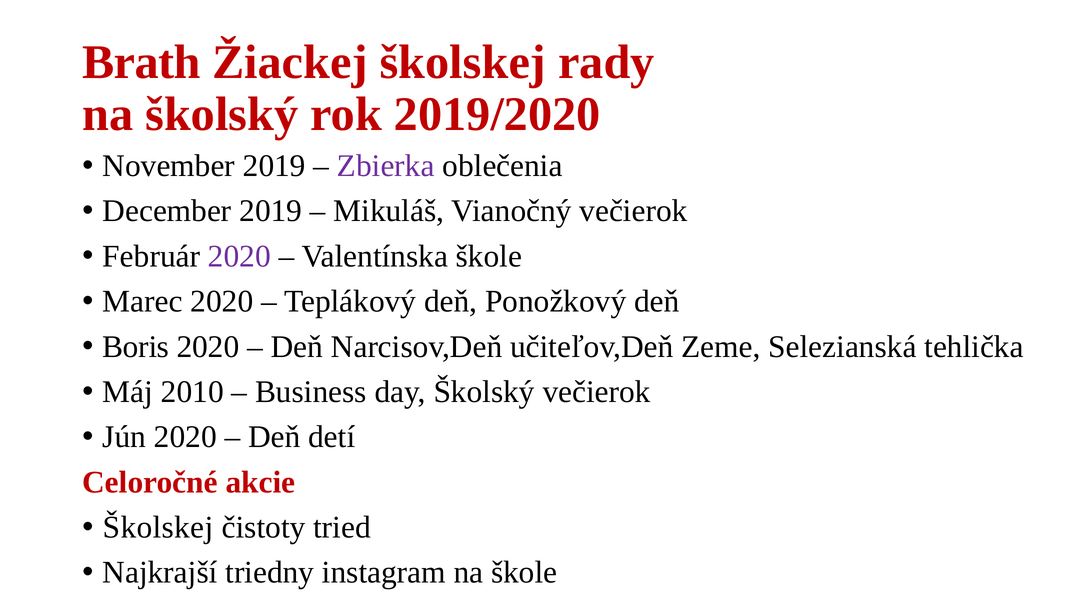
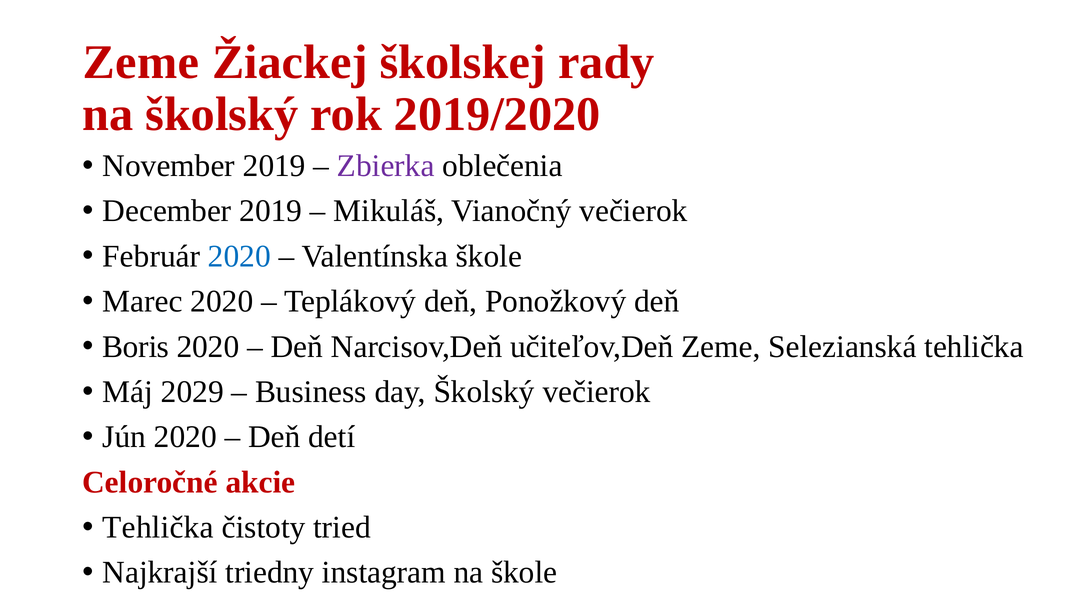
Brath: Brath -> Zeme (141, 62)
2020 colour: purple -> blue (239, 256)
2010: 2010 -> 2029 (192, 392)
Školskej: Školskej -> Tehlička (158, 527)
